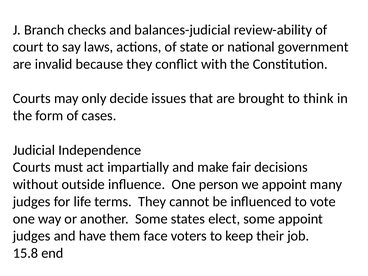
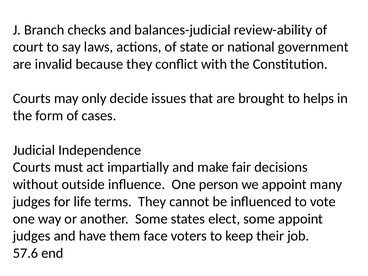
think: think -> helps (319, 99)
15.8: 15.8 -> 57.6 (25, 253)
